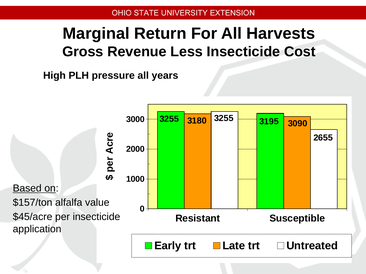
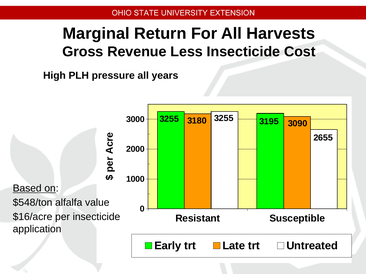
$157/ton: $157/ton -> $548/ton (33, 203)
$45/acre: $45/acre -> $16/acre (33, 217)
